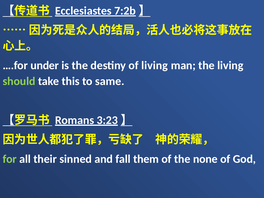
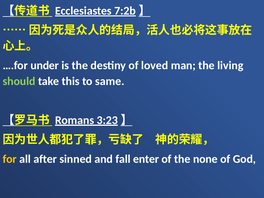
of living: living -> loved (155, 66)
for colour: light green -> yellow (10, 159)
their: their -> after (45, 159)
them: them -> enter (146, 159)
